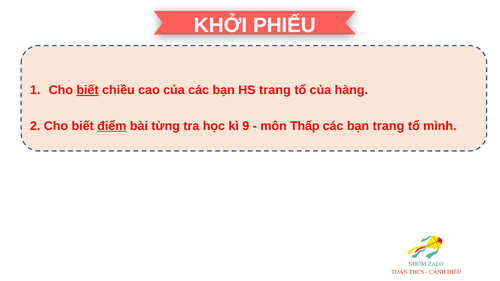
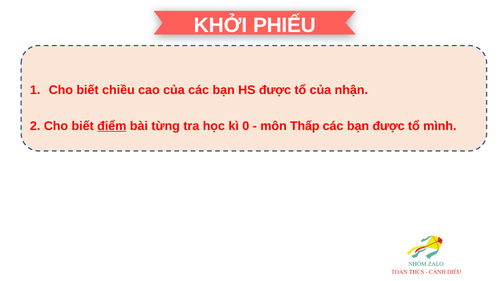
biết underline: present -> none (88, 90)
HS trang: trang -> được (275, 90)
hàng: hàng -> nhận (351, 90)
9: 9 -> 0 (246, 126)
bạn trang: trang -> được (389, 126)
